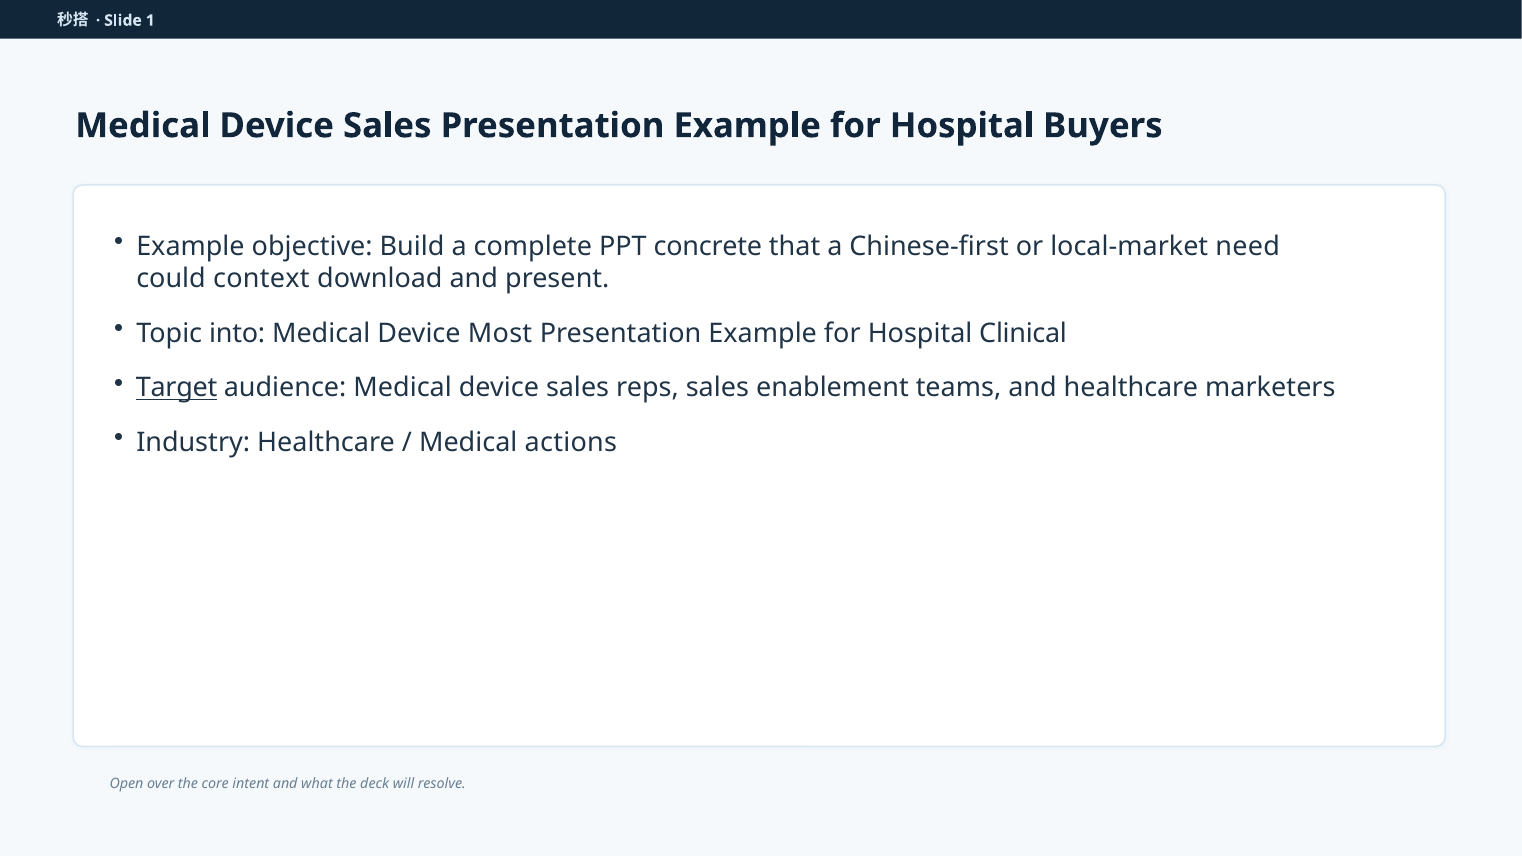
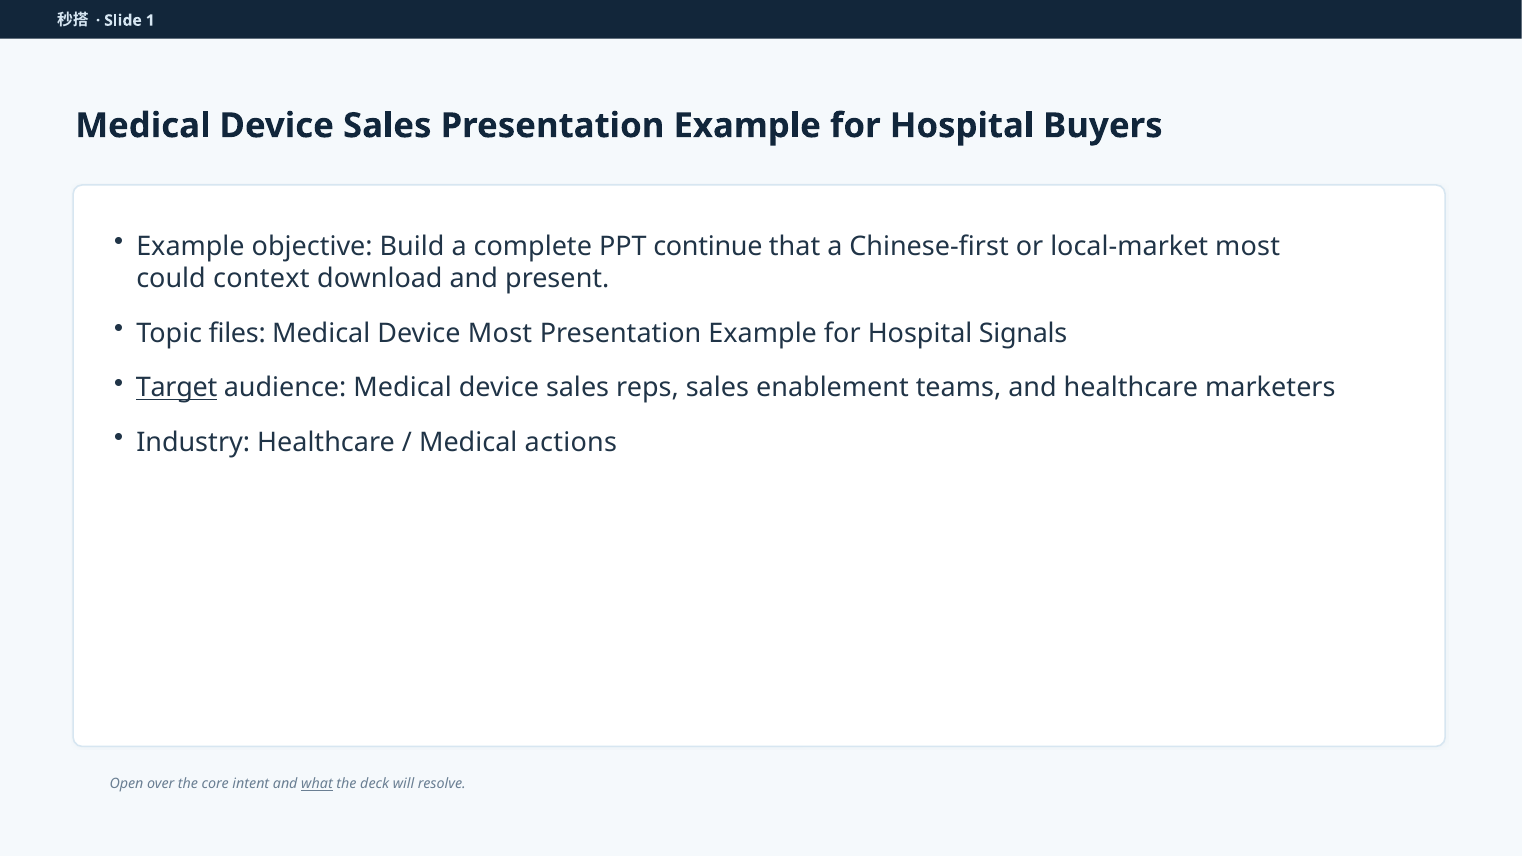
concrete: concrete -> continue (708, 246)
local-market need: need -> most (1248, 246)
into: into -> files (237, 333)
Clinical: Clinical -> Signals (1023, 333)
what underline: none -> present (317, 784)
